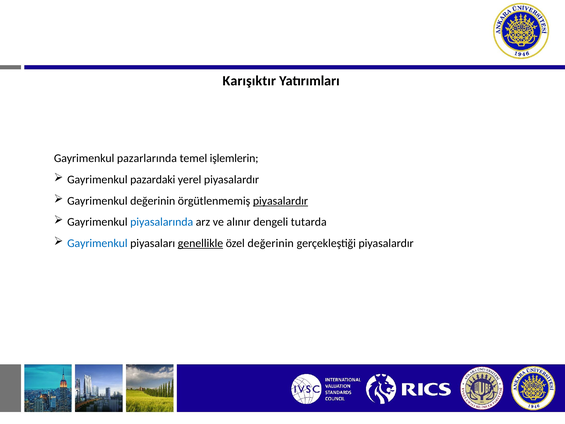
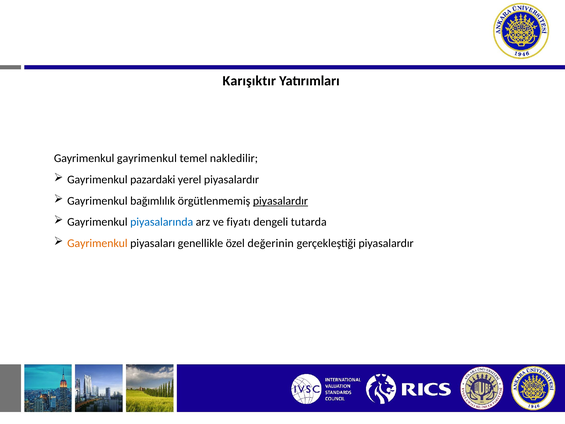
Gayrimenkul pazarlarında: pazarlarında -> gayrimenkul (147, 158)
işlemlerin: işlemlerin -> nakledilir (234, 158)
Gayrimenkul değerinin: değerinin -> bağımlılık (153, 201)
alınır: alınır -> fiyatı (239, 222)
Gayrimenkul colour: blue -> orange (97, 243)
genellikle underline: present -> none (200, 243)
